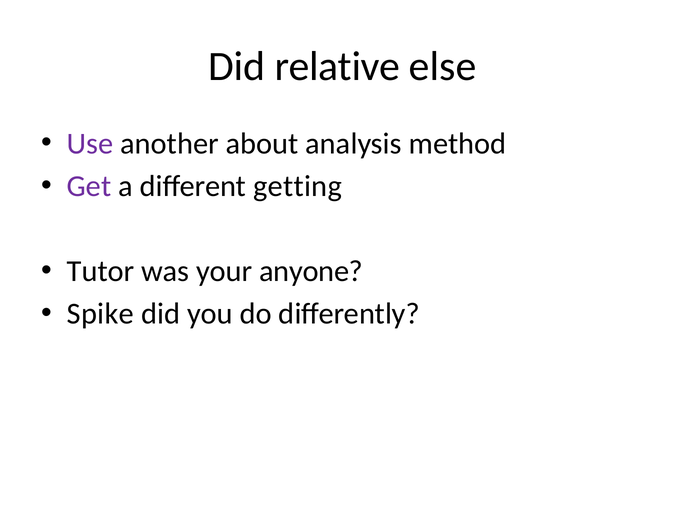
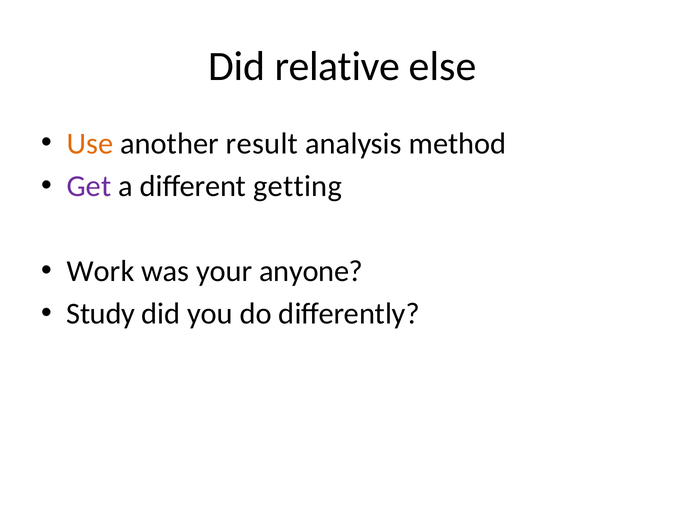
Use colour: purple -> orange (90, 144)
about: about -> result (262, 144)
Tutor: Tutor -> Work (101, 272)
Spike: Spike -> Study (101, 314)
